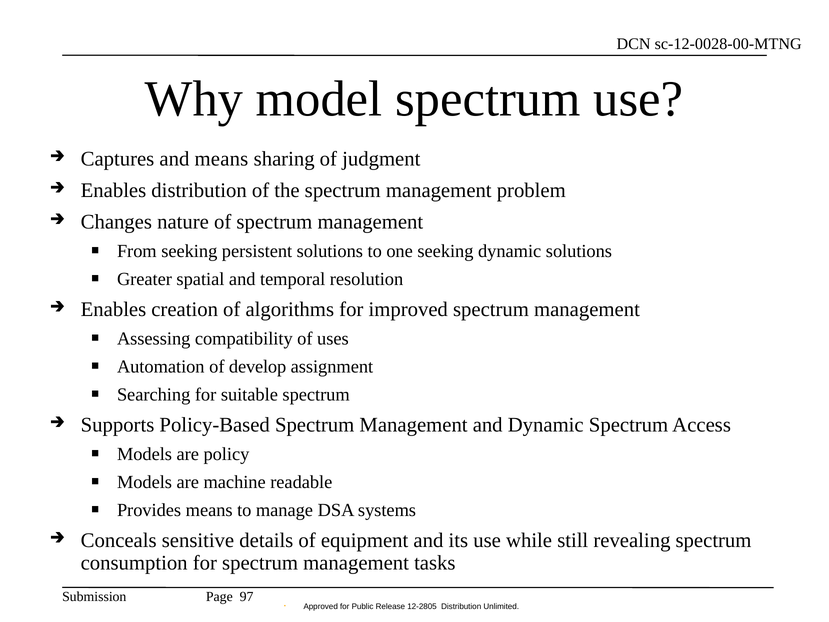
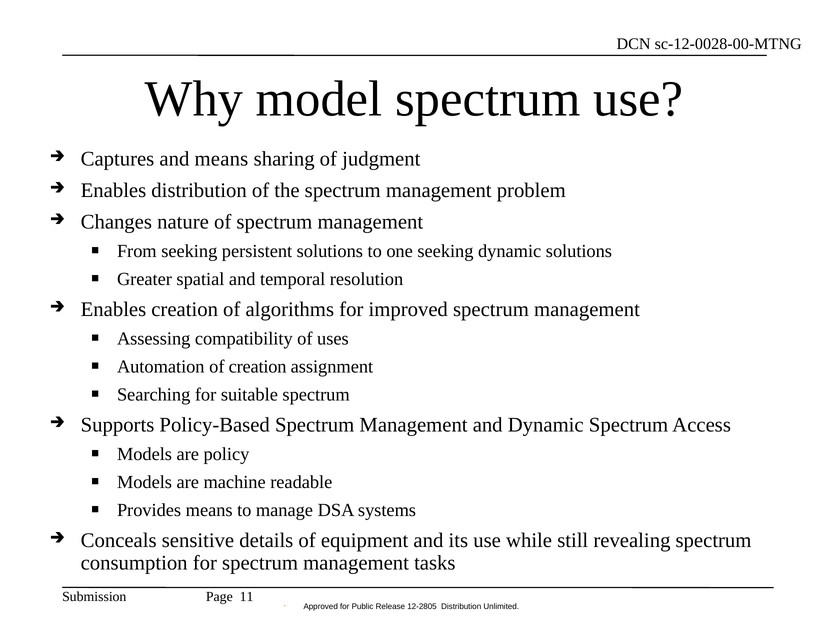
of develop: develop -> creation (258, 366)
97: 97 -> 11 (247, 596)
